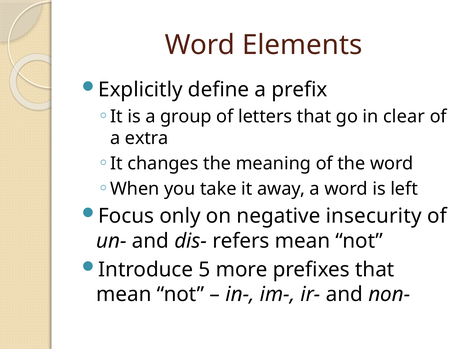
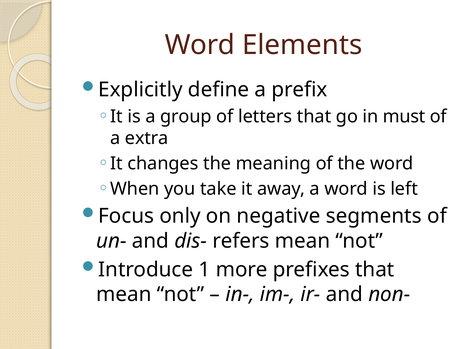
clear: clear -> must (404, 116)
insecurity: insecurity -> segments (374, 216)
5: 5 -> 1 (204, 269)
